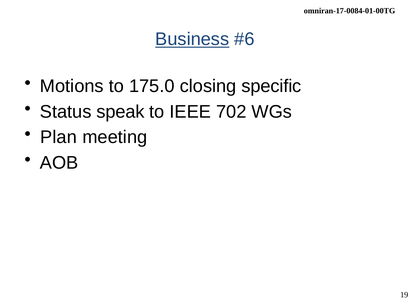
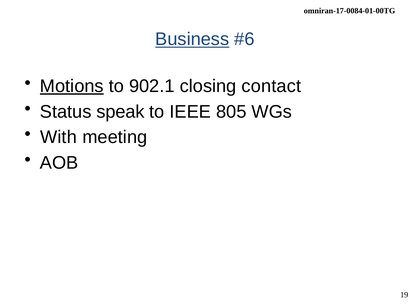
Motions underline: none -> present (72, 86)
175.0: 175.0 -> 902.1 (152, 86)
specific: specific -> contact (271, 86)
702: 702 -> 805 (231, 111)
Plan: Plan -> With (59, 137)
